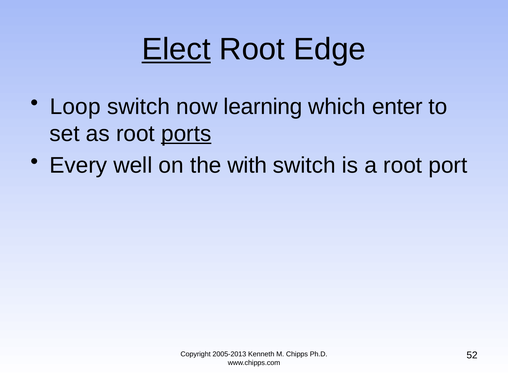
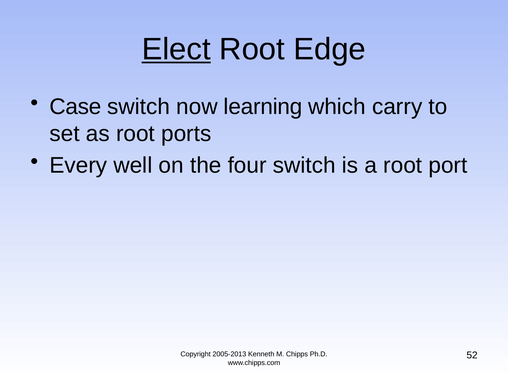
Loop: Loop -> Case (75, 107)
enter: enter -> carry (397, 107)
ports underline: present -> none (186, 134)
with: with -> four (247, 165)
